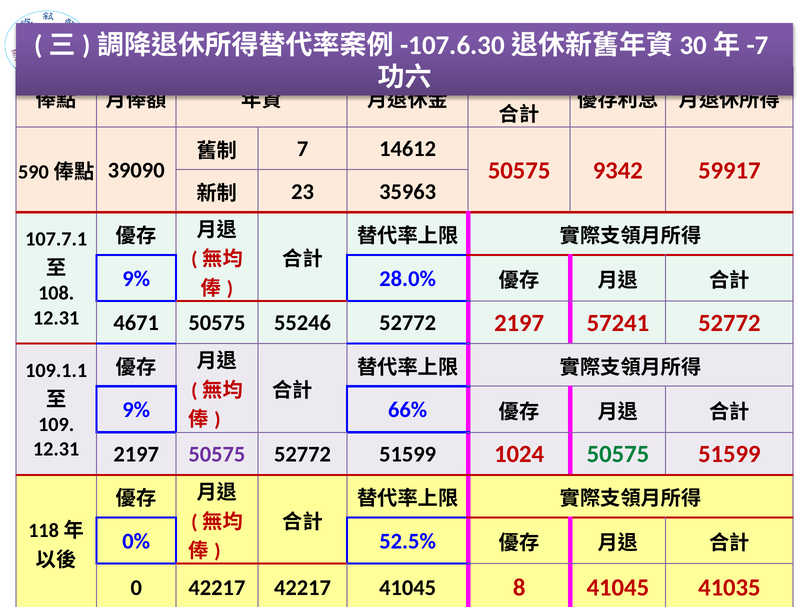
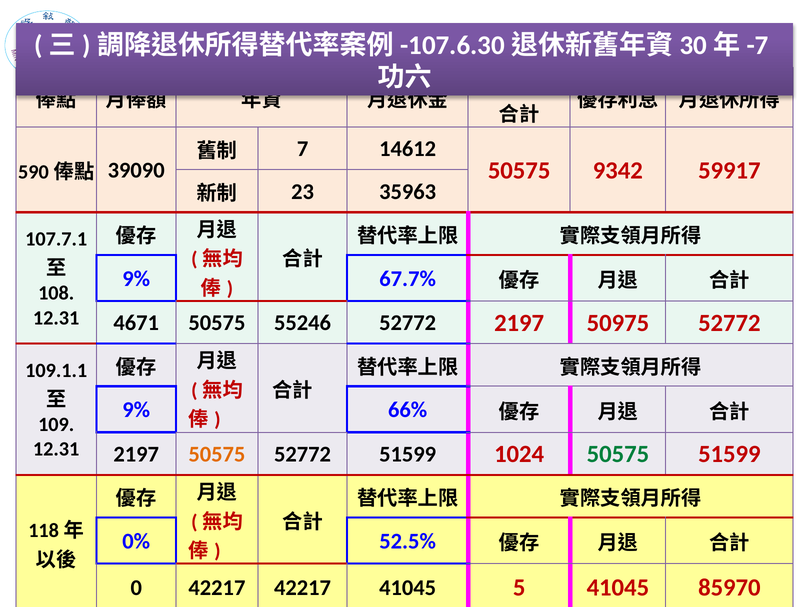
28.0%: 28.0% -> 67.7% (408, 279)
57241: 57241 -> 50975 (618, 323)
50575 colour: purple -> orange (217, 454)
8: 8 -> 5 (519, 588)
41035: 41035 -> 85970 (729, 588)
